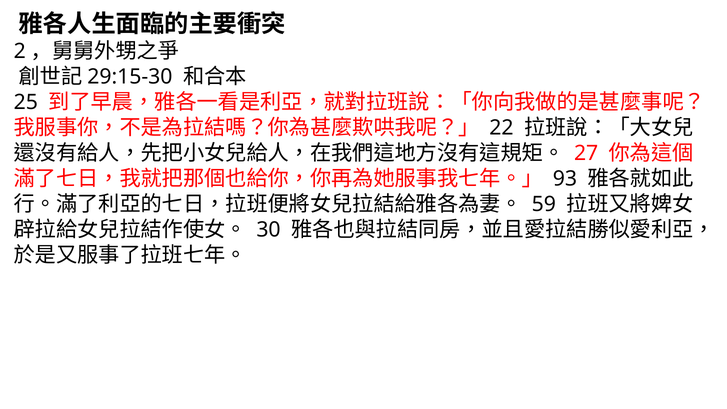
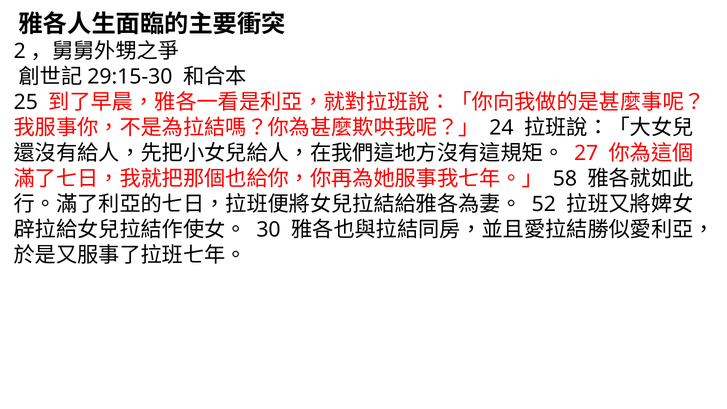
22: 22 -> 24 (501, 128)
93: 93 -> 58 (565, 179)
59: 59 -> 52 (544, 204)
